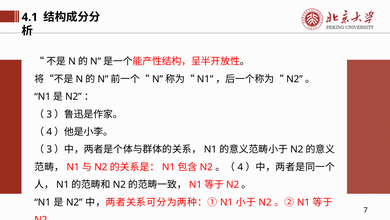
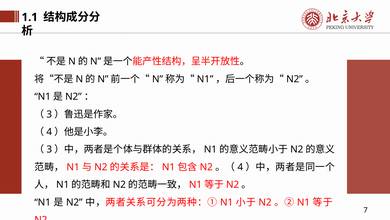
4.1: 4.1 -> 1.1 (30, 17)
